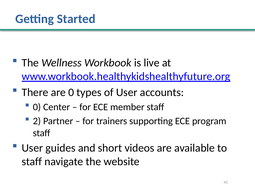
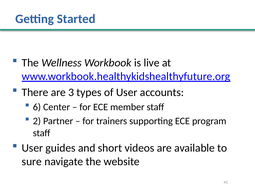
are 0: 0 -> 3 (71, 92)
0: 0 -> 6 (37, 107)
staff: staff -> sure (32, 162)
